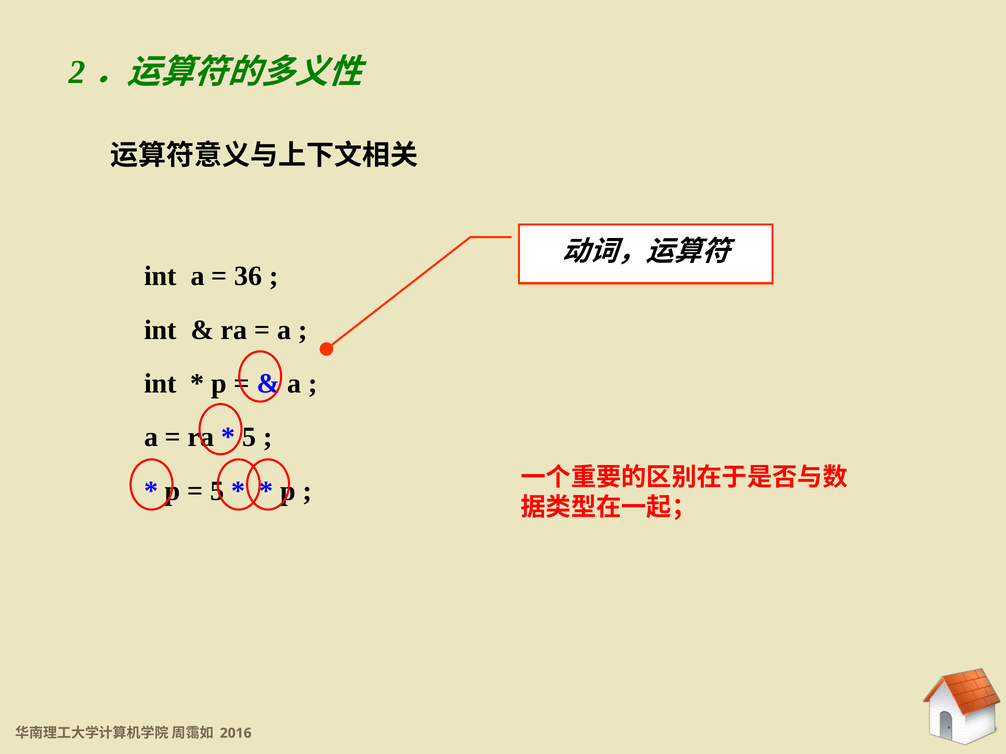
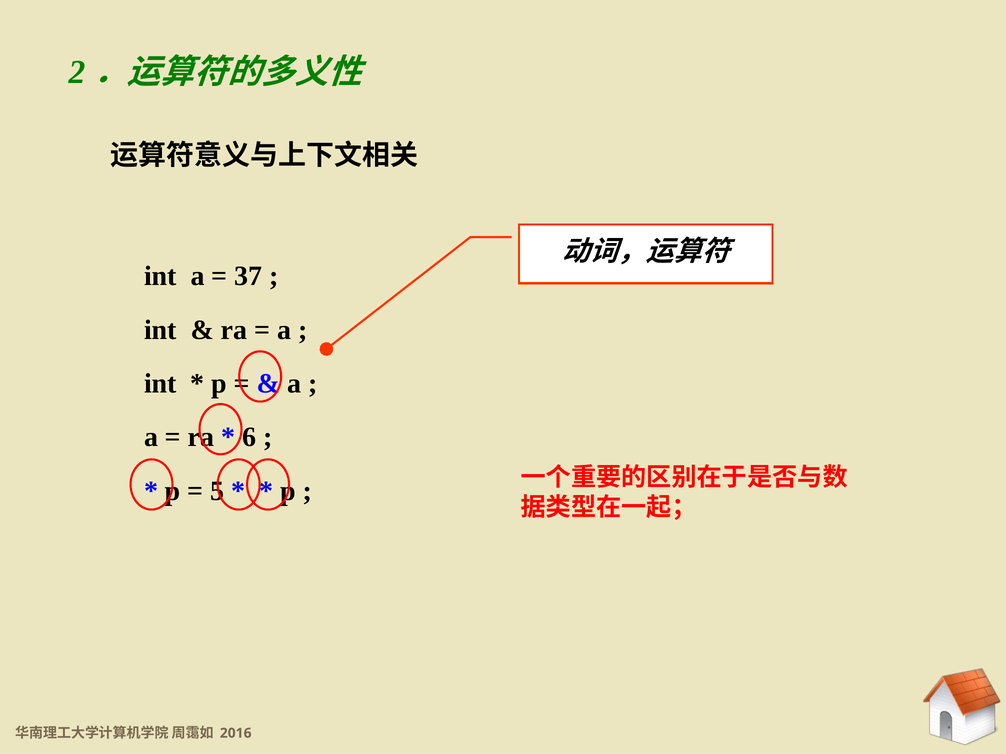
36: 36 -> 37 (248, 276)
5: 5 -> 6 (249, 437)
